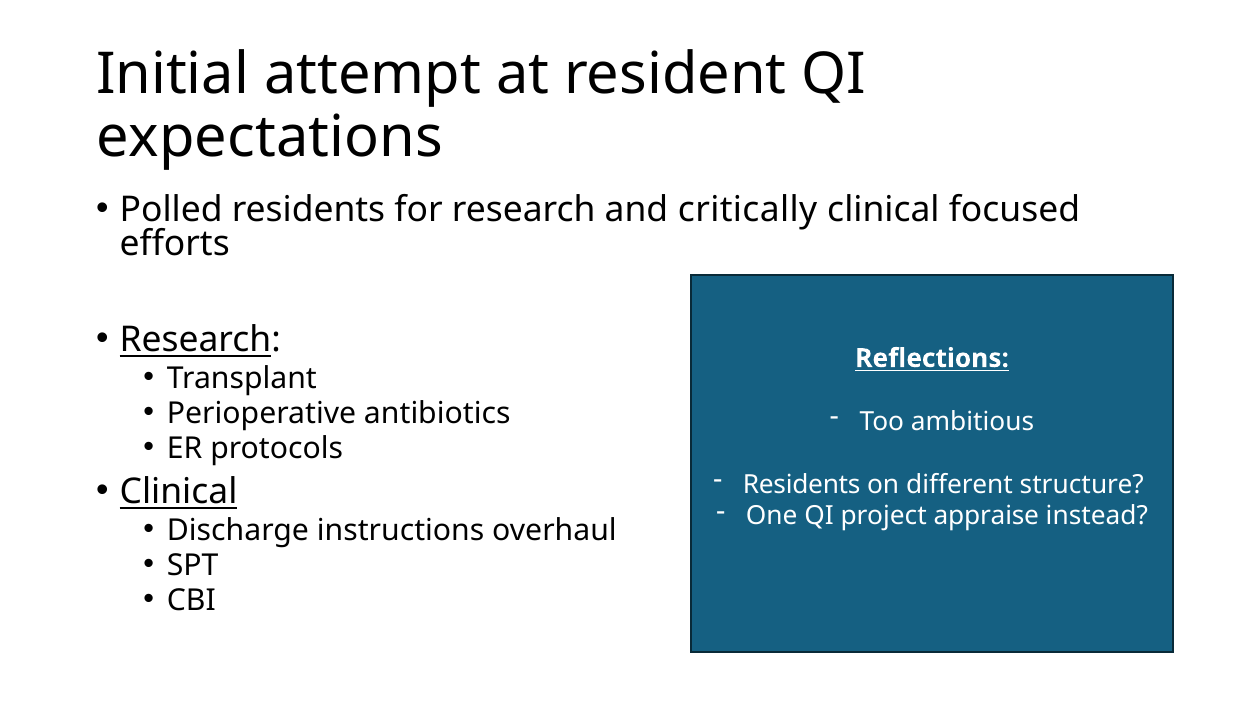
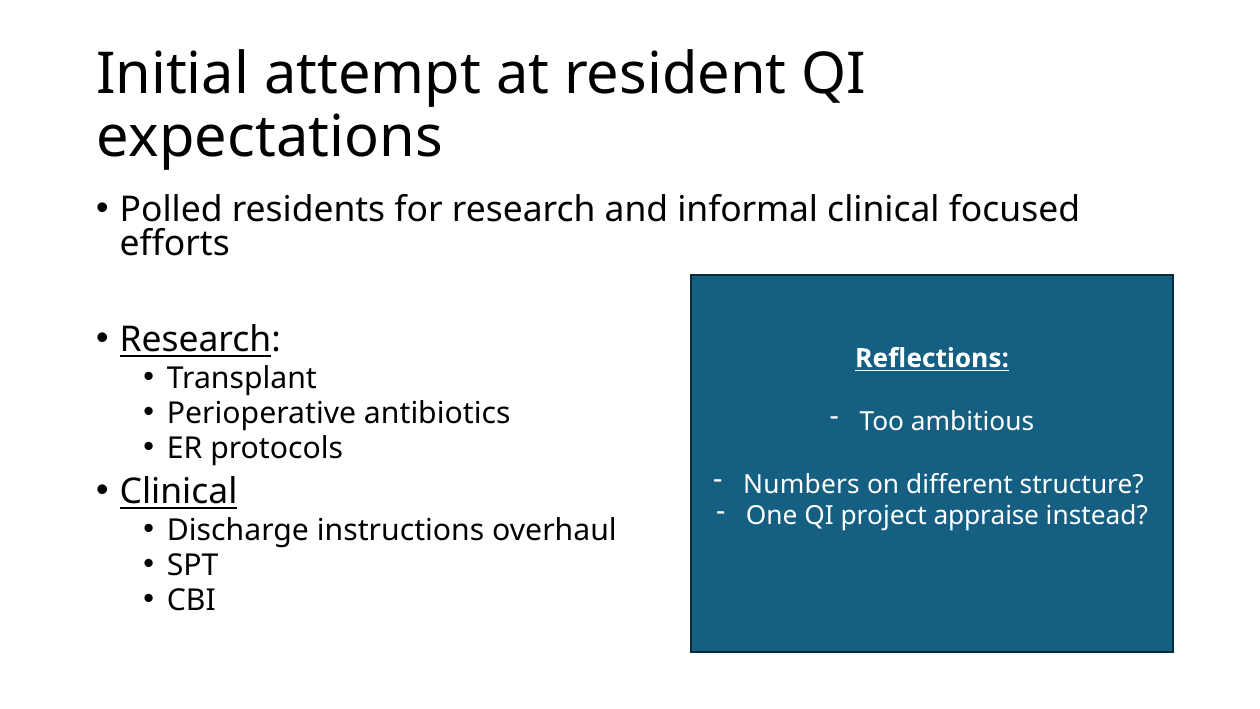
critically: critically -> informal (748, 209)
Residents: Residents -> Numbers (801, 484)
